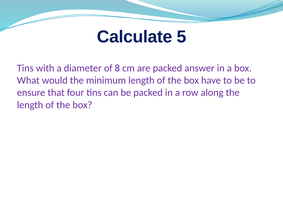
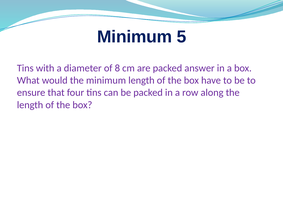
Calculate: Calculate -> Minimum (135, 37)
